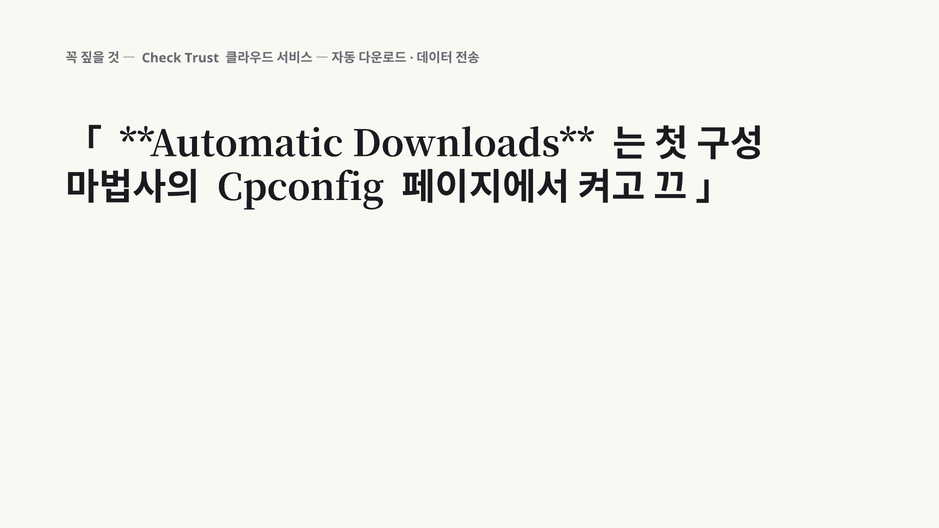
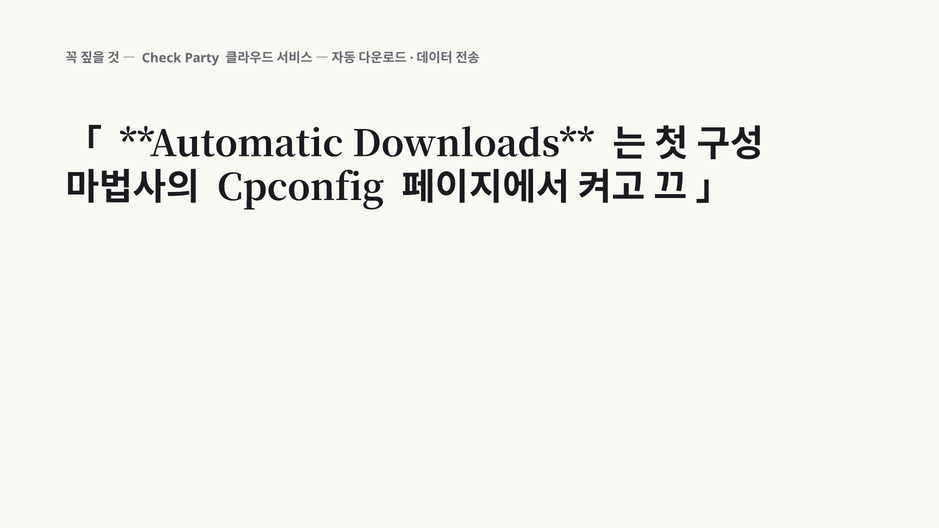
Trust: Trust -> Party (202, 58)
